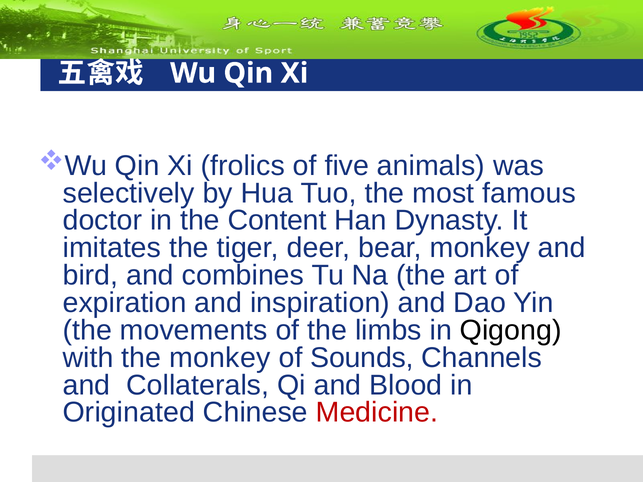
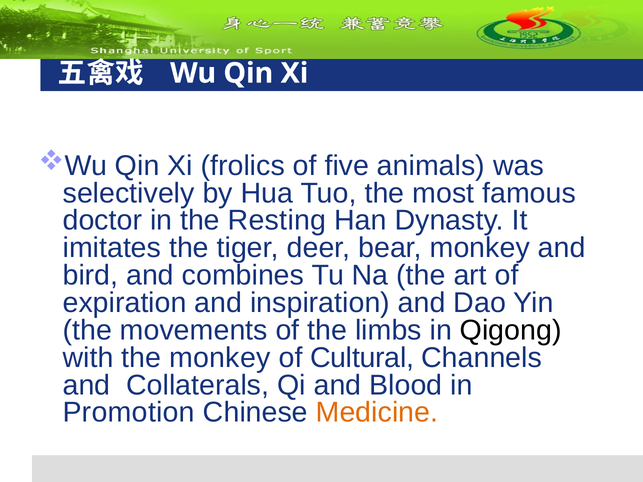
Content: Content -> Resting (277, 221)
Sounds: Sounds -> Cultural (362, 358)
Originated: Originated -> Promotion (129, 413)
Medicine colour: red -> orange (377, 413)
